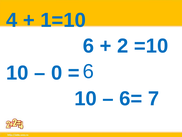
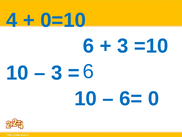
1=10: 1=10 -> 0=10 (63, 20)
2: 2 -> 3 (123, 46)
0: 0 -> 3 (57, 73)
7: 7 -> 0 (154, 98)
